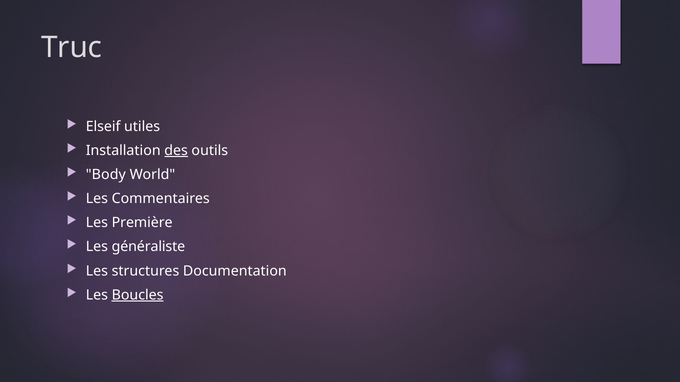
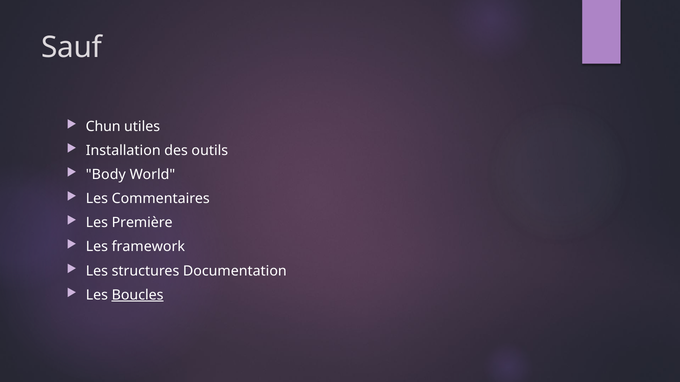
Truc: Truc -> Sauf (72, 48)
Elseif: Elseif -> Chun (103, 127)
des underline: present -> none (176, 151)
généraliste: généraliste -> framework (148, 247)
